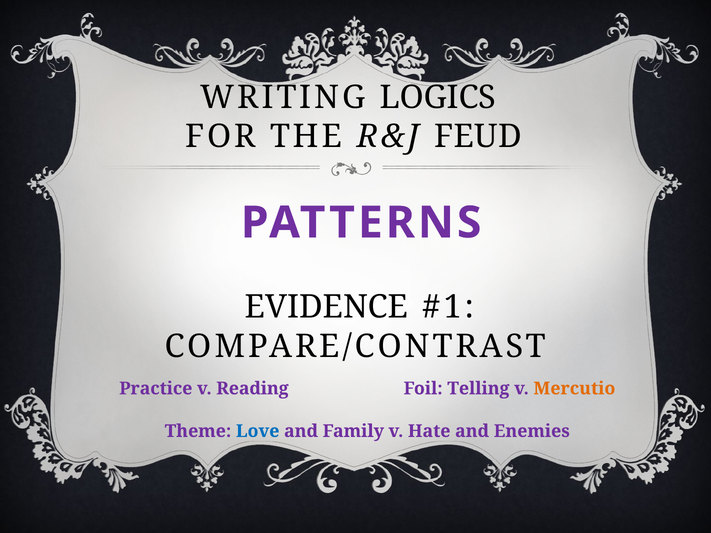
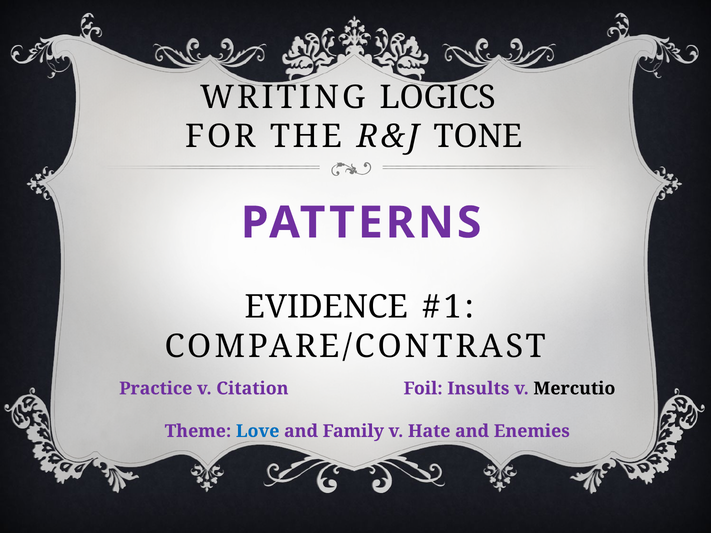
FEUD: FEUD -> TONE (478, 137)
Reading: Reading -> Citation (252, 389)
Telling: Telling -> Insults (478, 389)
Mercutio colour: orange -> black (574, 389)
